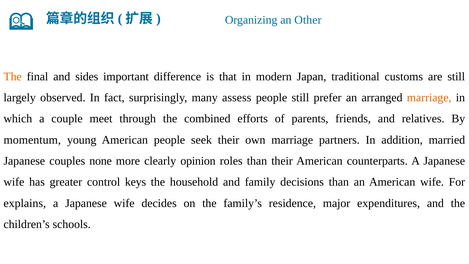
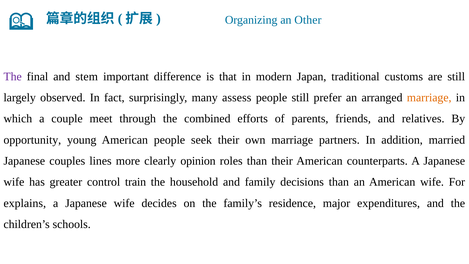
The colour: orange -> purple (13, 76)
sides: sides -> stem (87, 76)
momentum: momentum -> opportunity (32, 140)
none: none -> lines (101, 161)
keys: keys -> train (136, 182)
